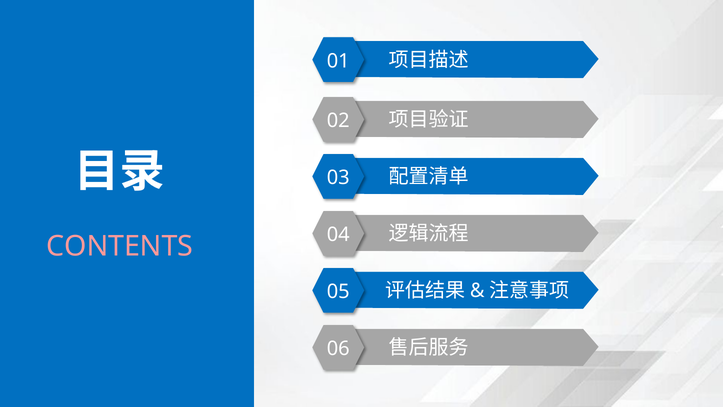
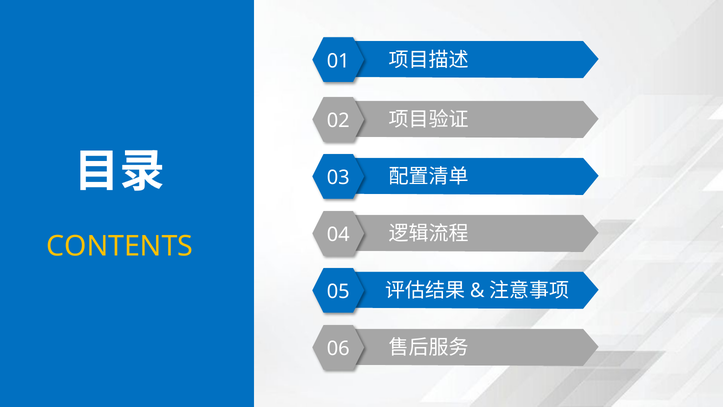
CONTENTS colour: pink -> yellow (120, 246)
